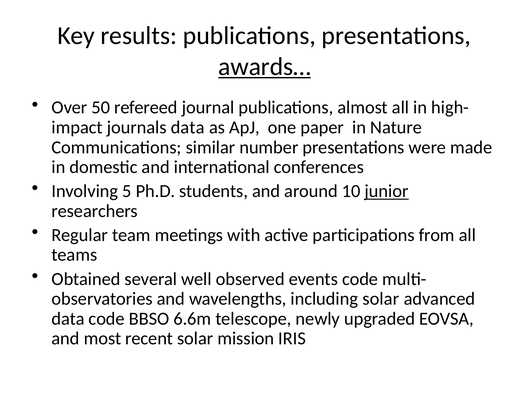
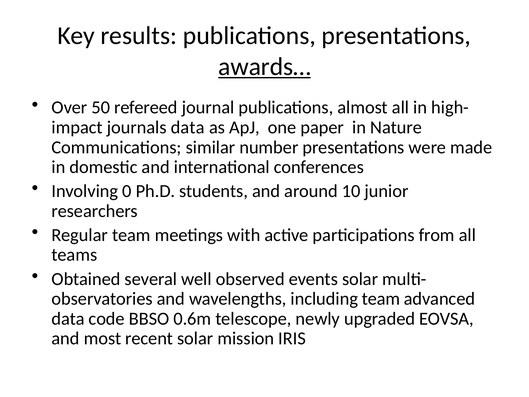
5: 5 -> 0 (127, 191)
junior underline: present -> none (387, 191)
events code: code -> solar (360, 279)
including solar: solar -> team (381, 299)
6.6m: 6.6m -> 0.6m (192, 318)
